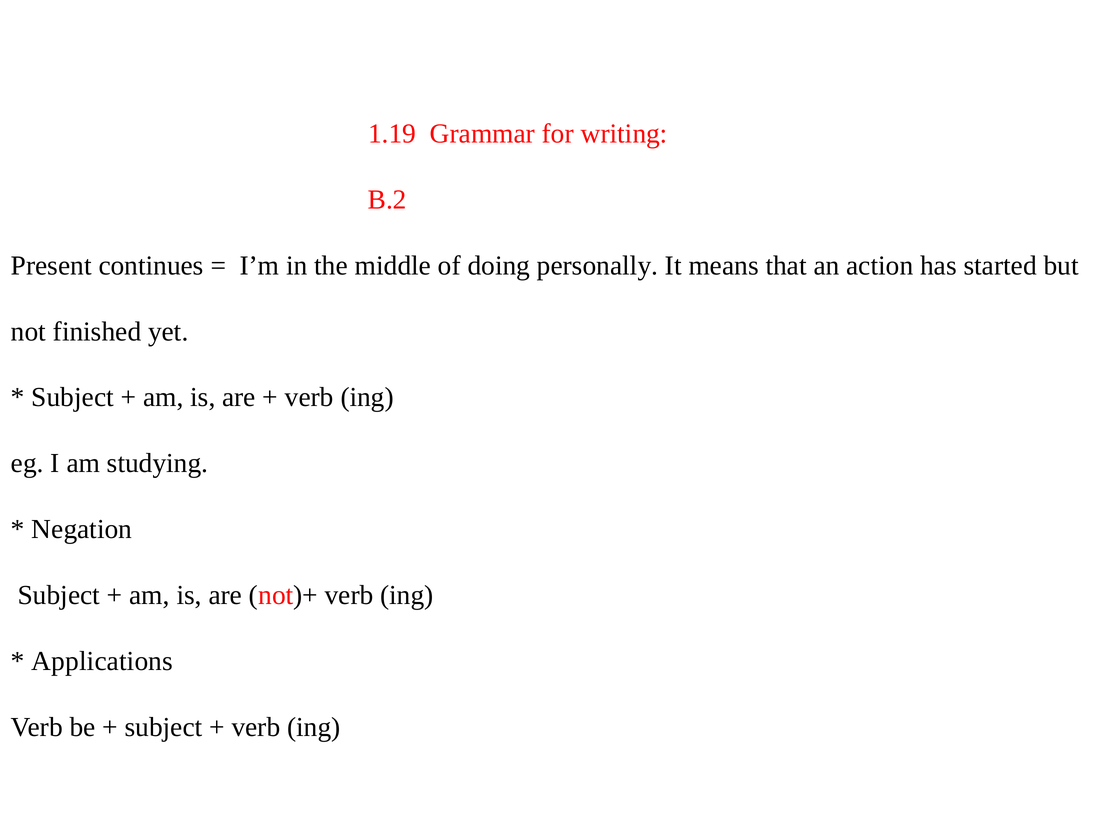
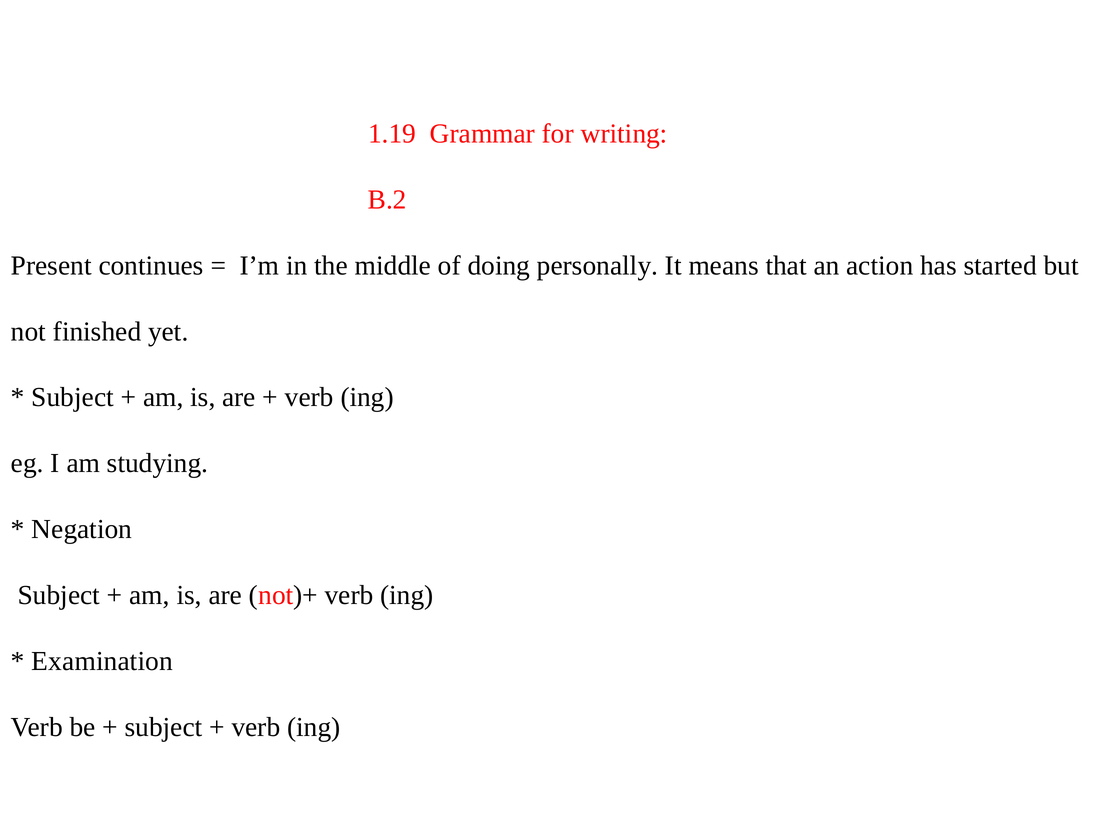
Applications: Applications -> Examination (102, 661)
